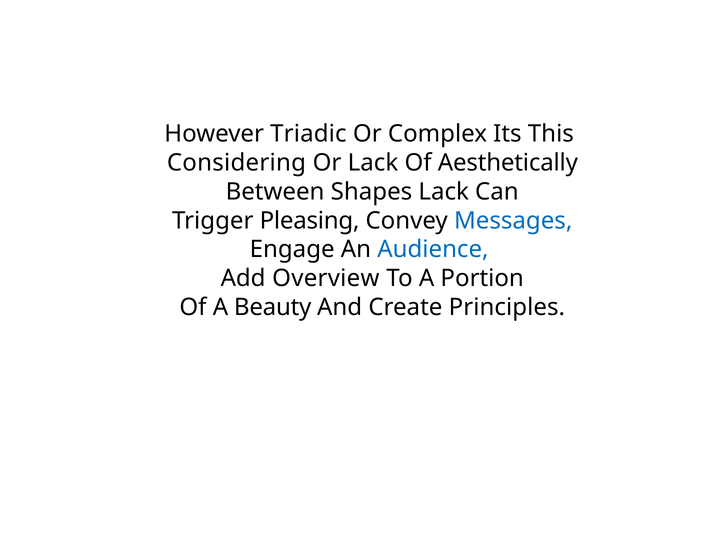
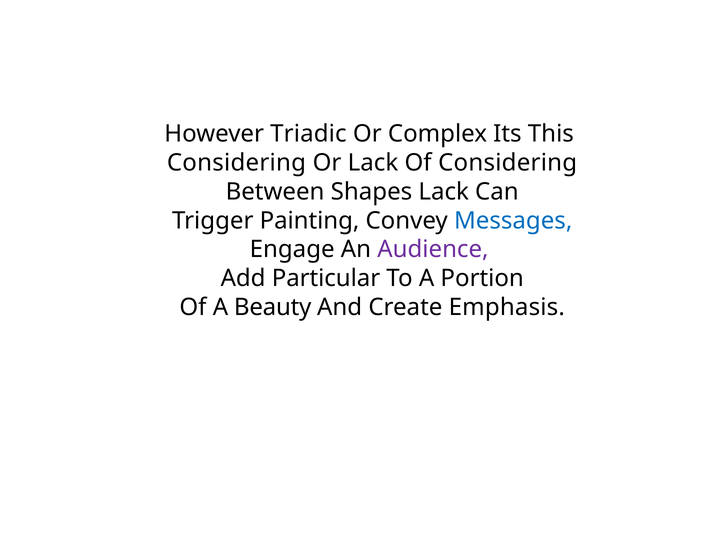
Of Aesthetically: Aesthetically -> Considering (508, 163)
Pleasing: Pleasing -> Painting (309, 220)
Audience colour: blue -> purple (433, 249)
Overview: Overview -> Particular (326, 278)
Principles: Principles -> Emphasis (507, 307)
